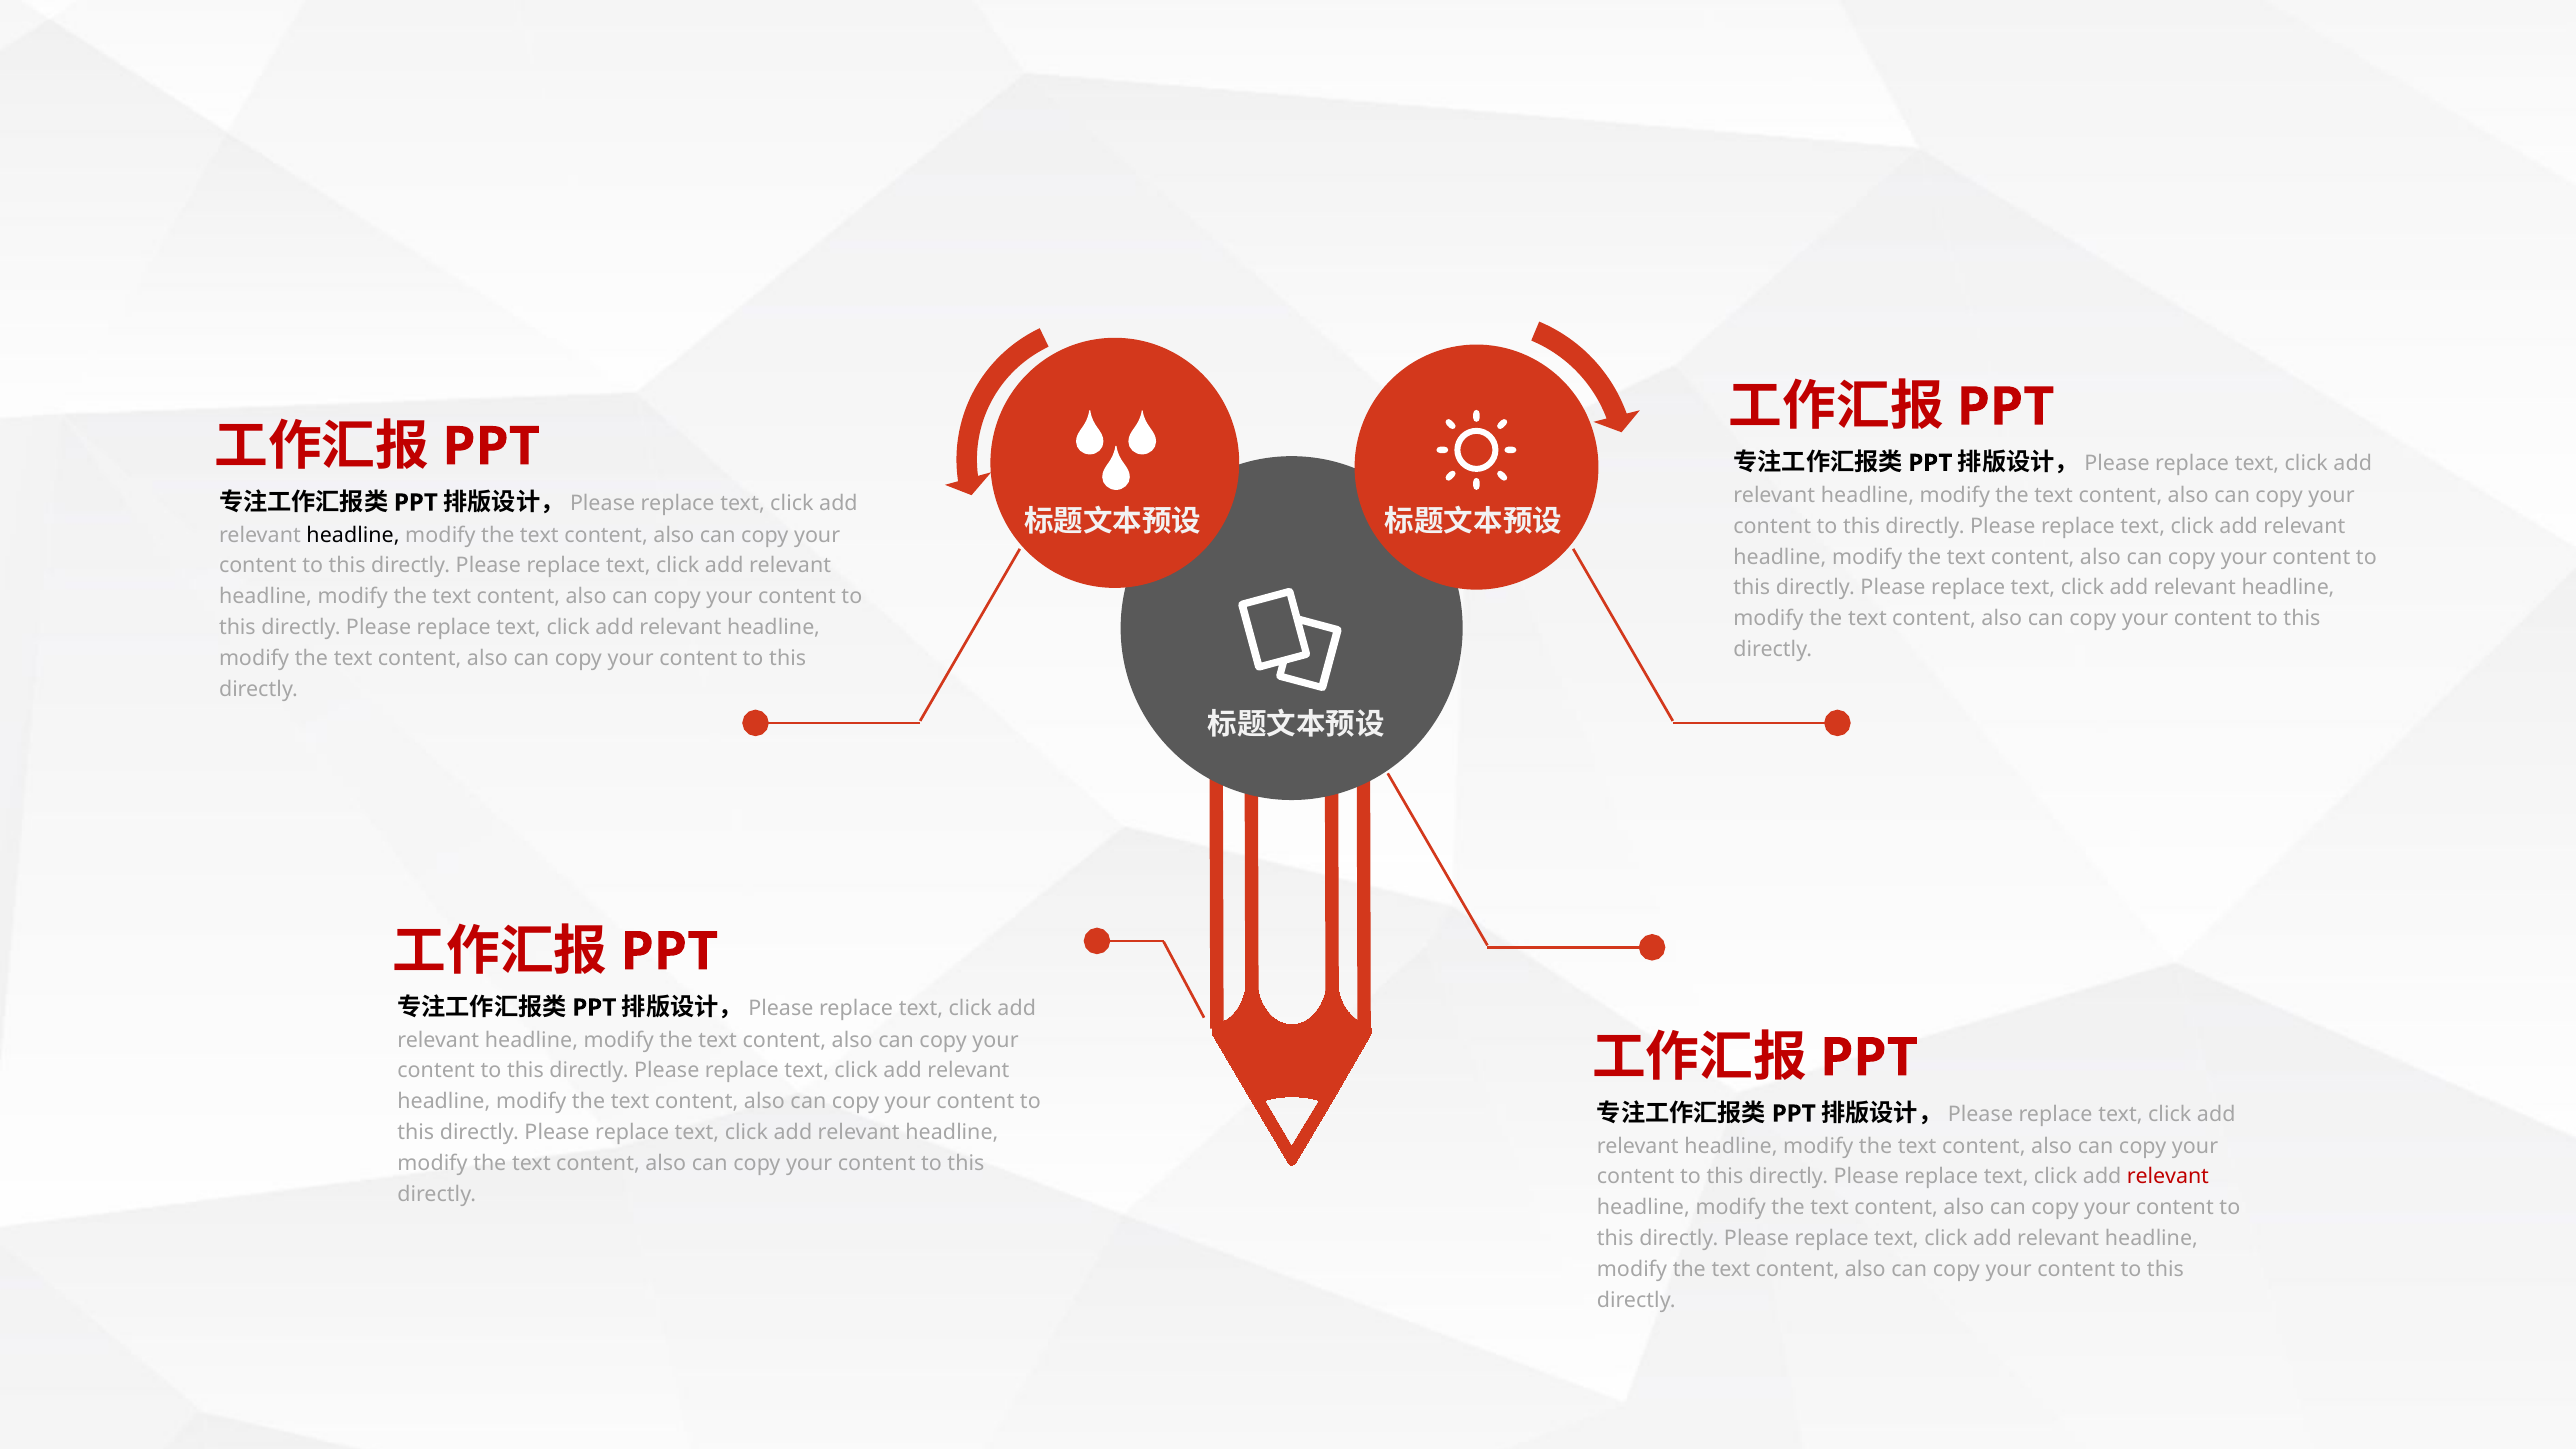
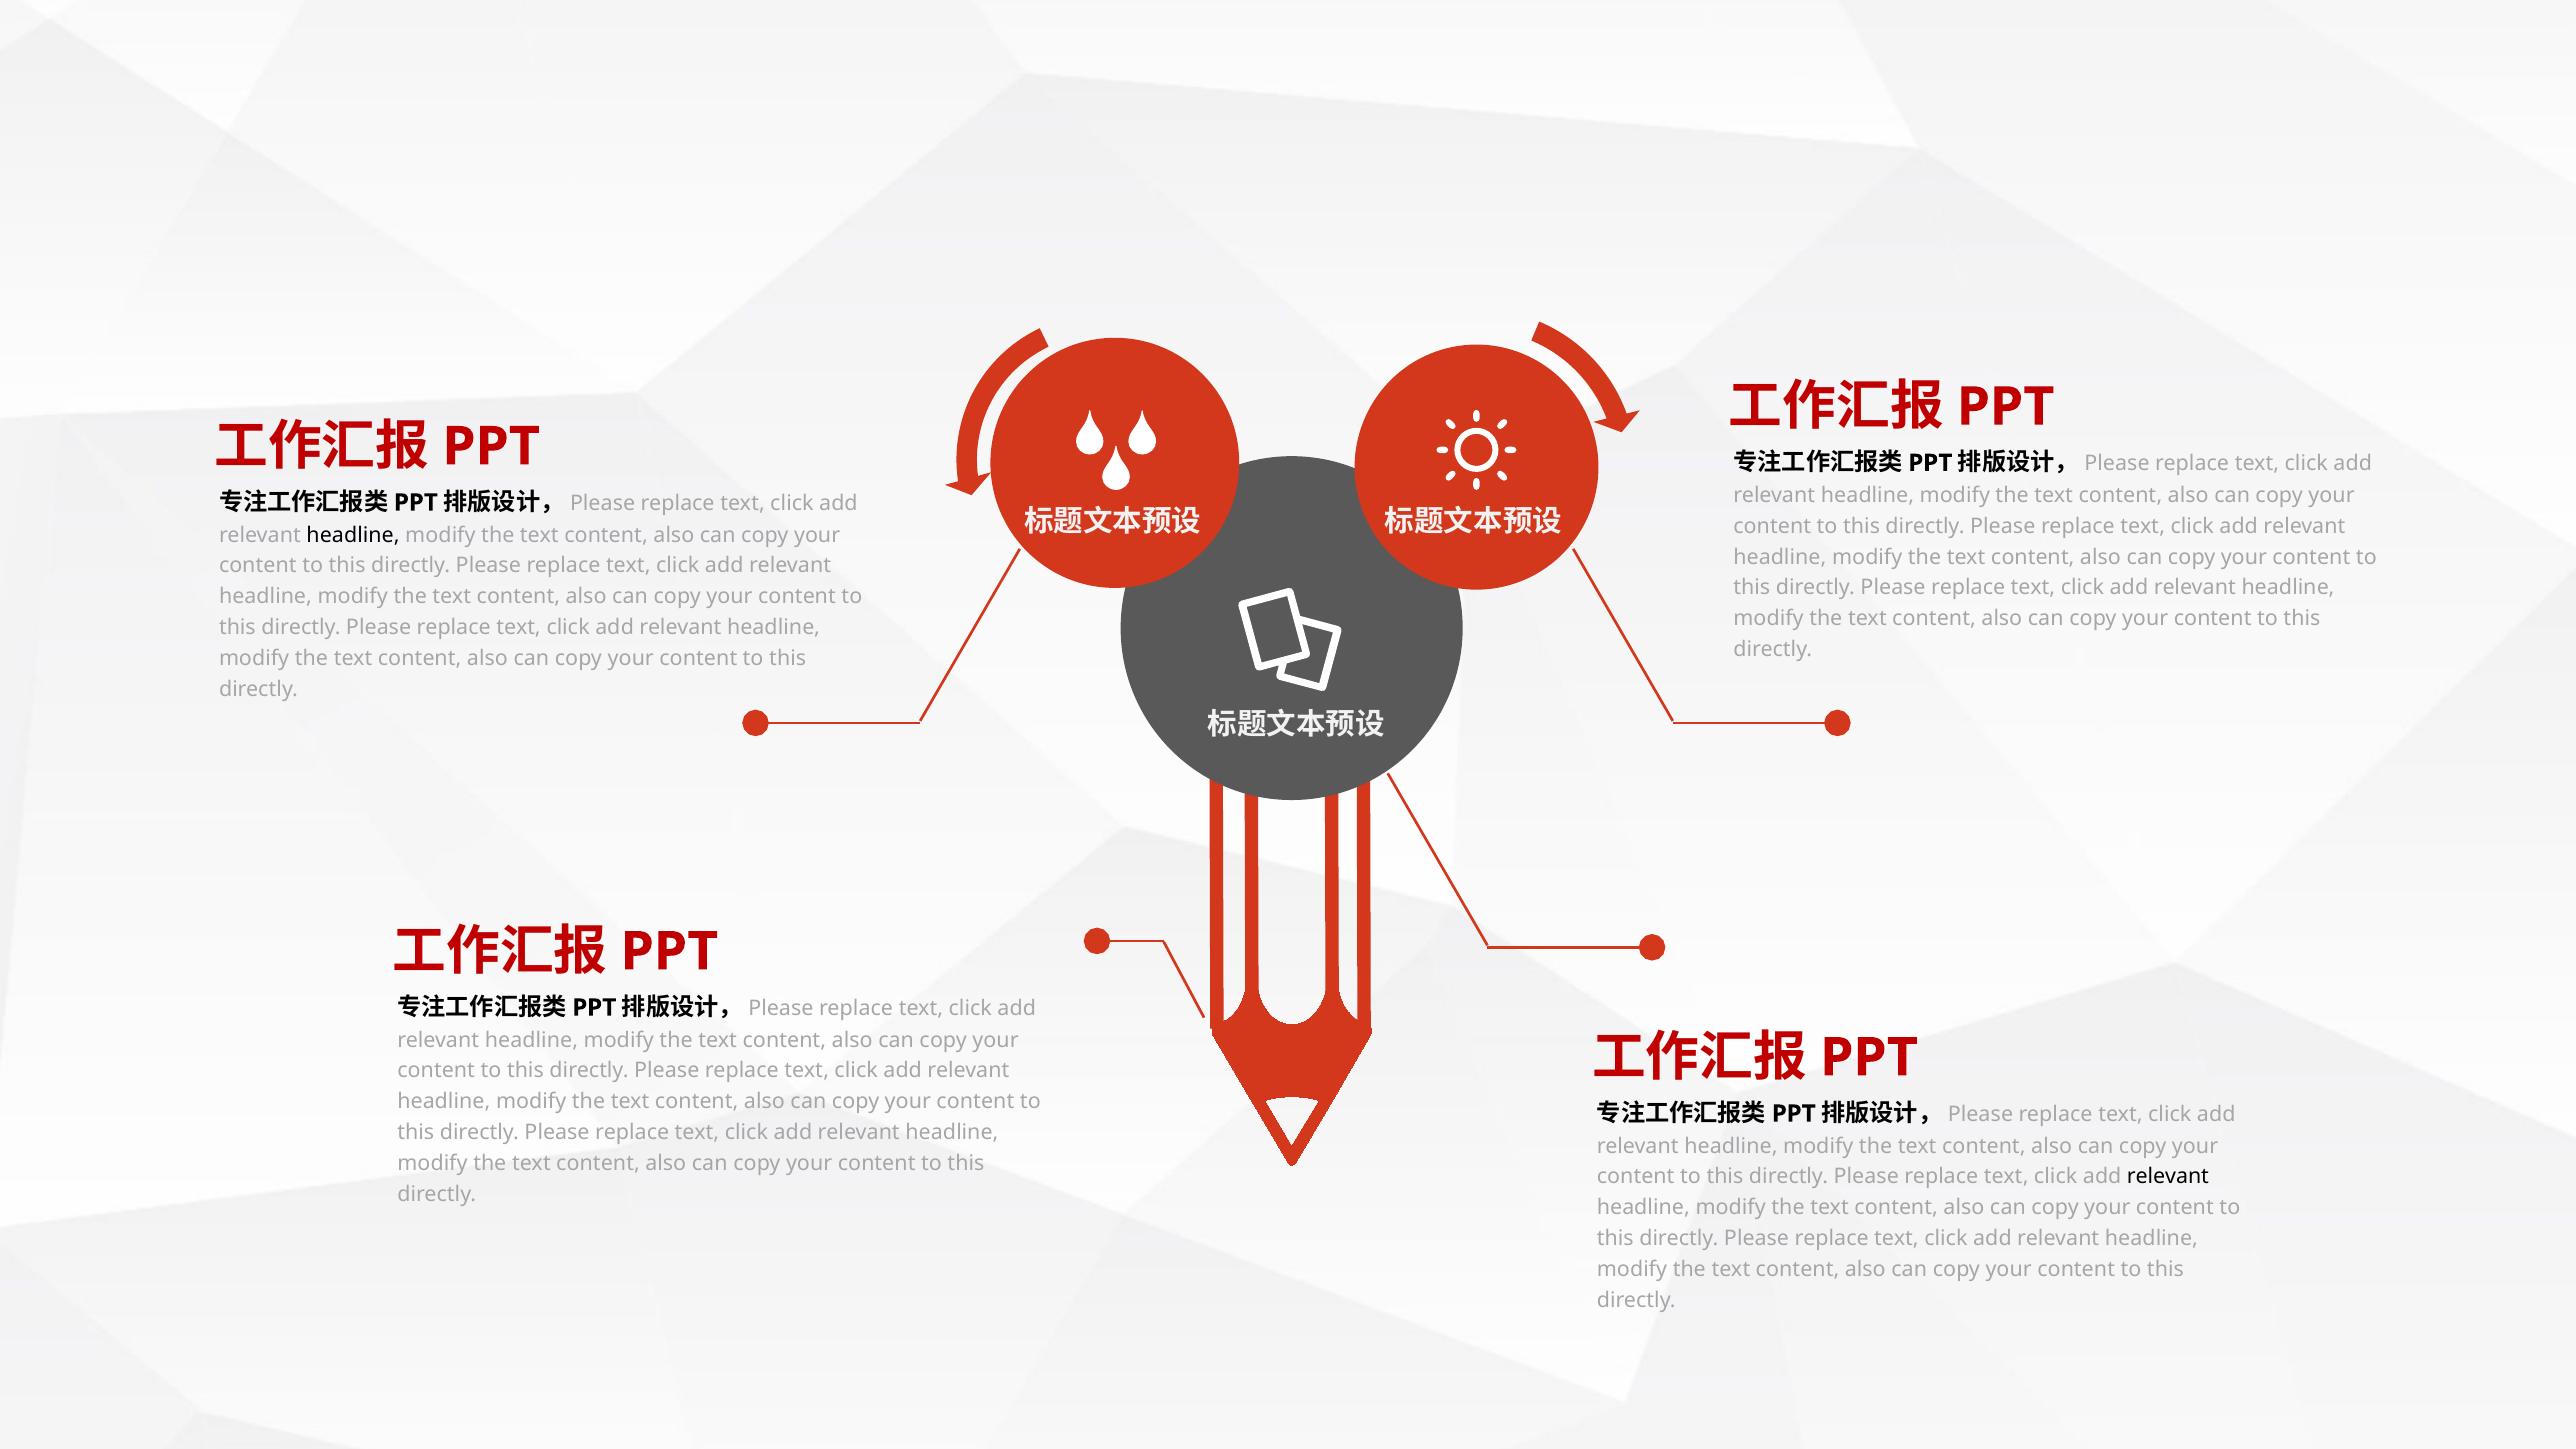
relevant colour: red -> black (2168, 1177)
